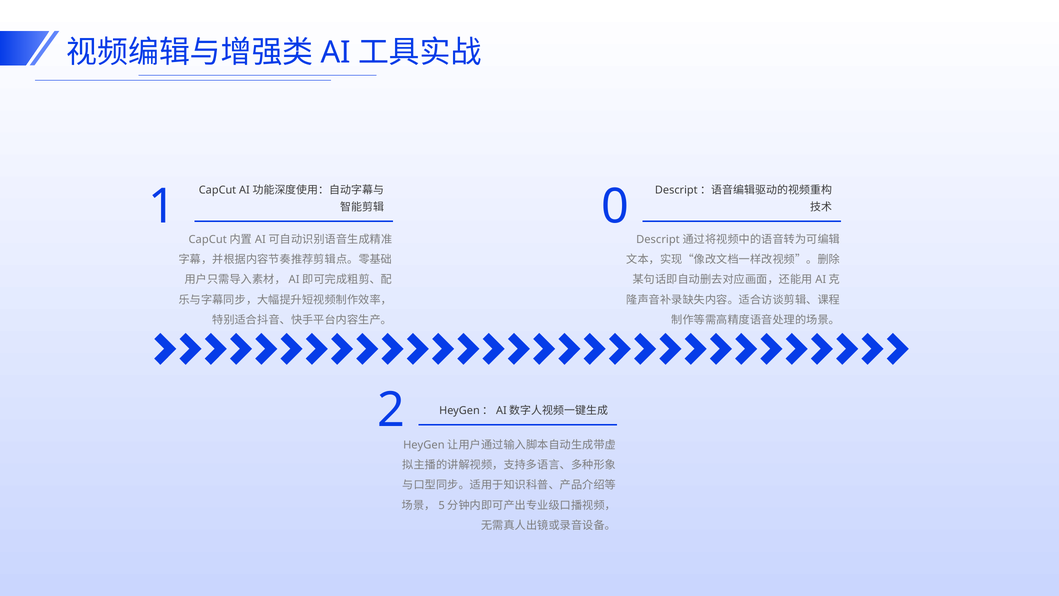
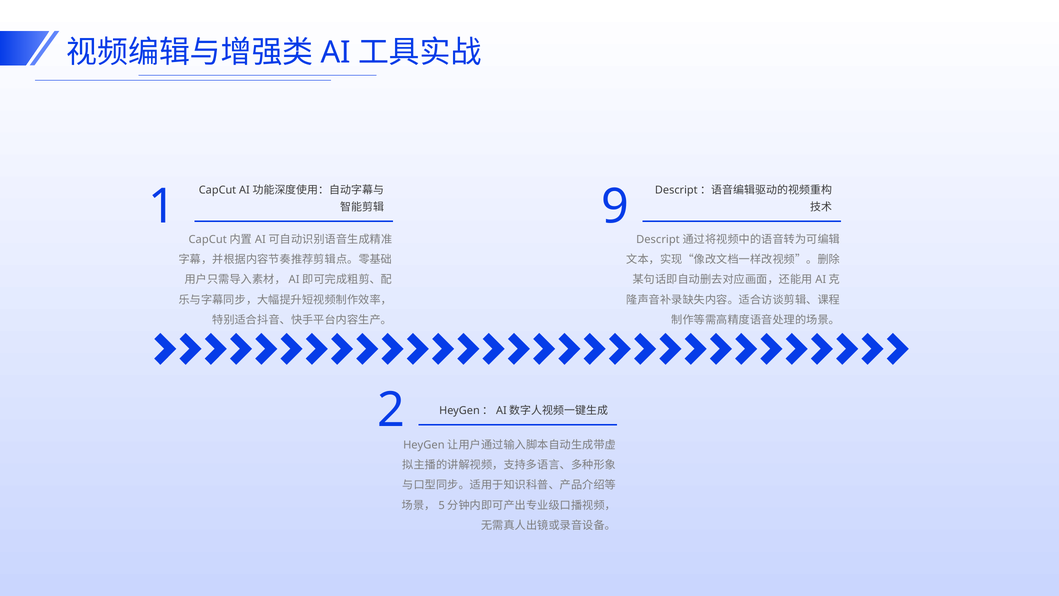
0: 0 -> 9 (615, 207)
